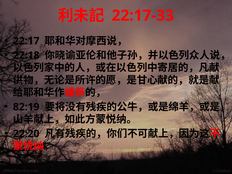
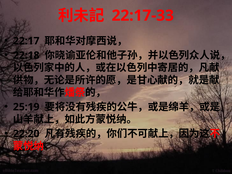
82:19: 82:19 -> 25:19 (26, 107)
